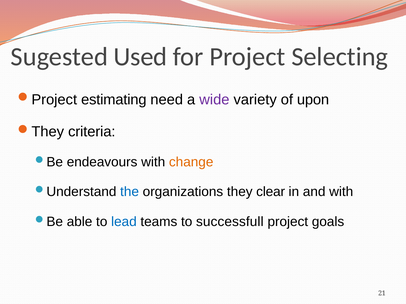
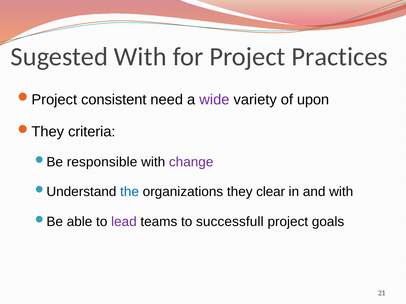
Sugested Used: Used -> With (140, 57)
Selecting: Selecting -> Practices (340, 57)
estimating: estimating -> consistent (114, 100)
endeavours: endeavours -> responsible (102, 162)
change colour: orange -> purple (191, 162)
lead colour: blue -> purple (124, 222)
